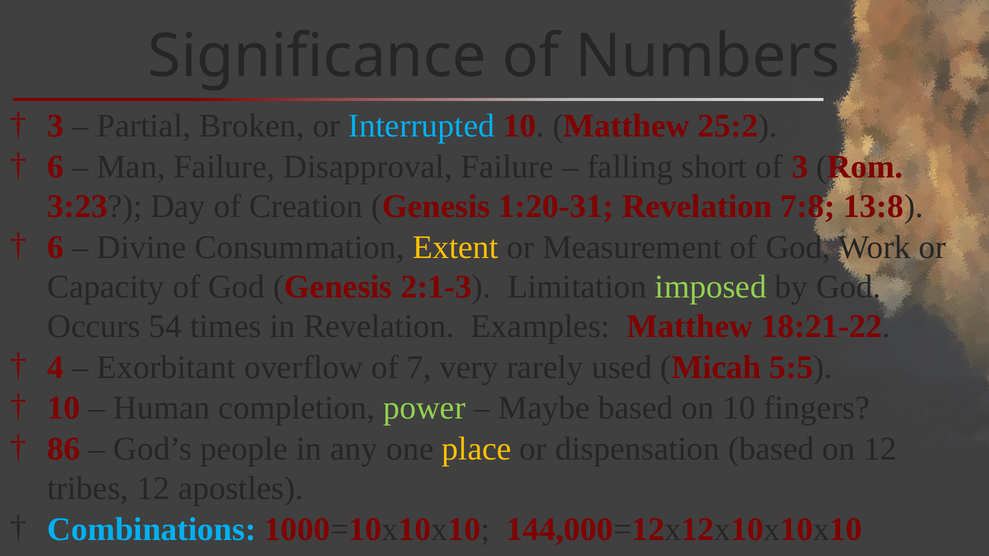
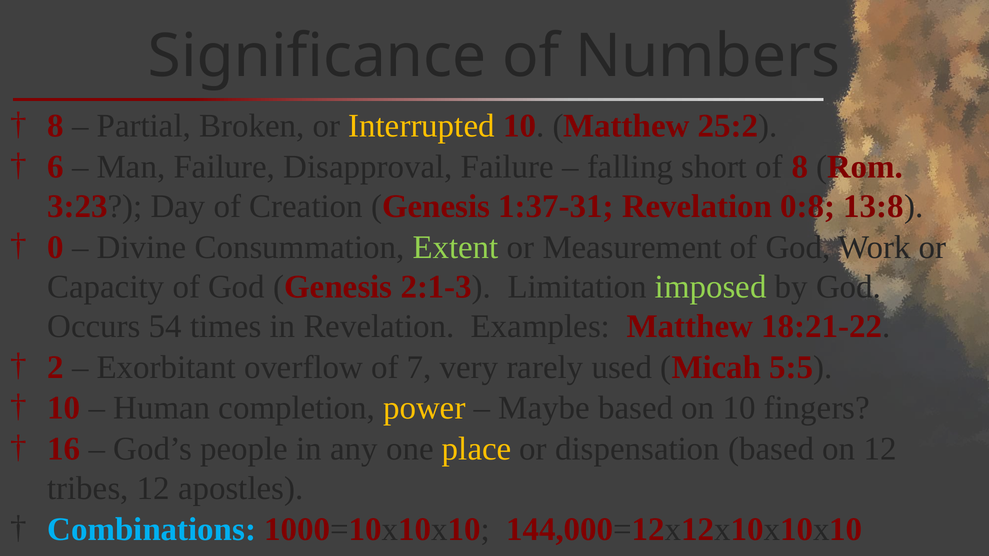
3: 3 -> 8 (56, 126)
Interrupted colour: light blue -> yellow (422, 126)
of 3: 3 -> 8 (800, 167)
1:20-31: 1:20-31 -> 1:37-31 (556, 206)
7:8: 7:8 -> 0:8 (808, 206)
6: 6 -> 0 (56, 247)
Extent colour: yellow -> light green (456, 247)
4: 4 -> 2 (56, 367)
power colour: light green -> yellow (424, 408)
86: 86 -> 16 (64, 449)
